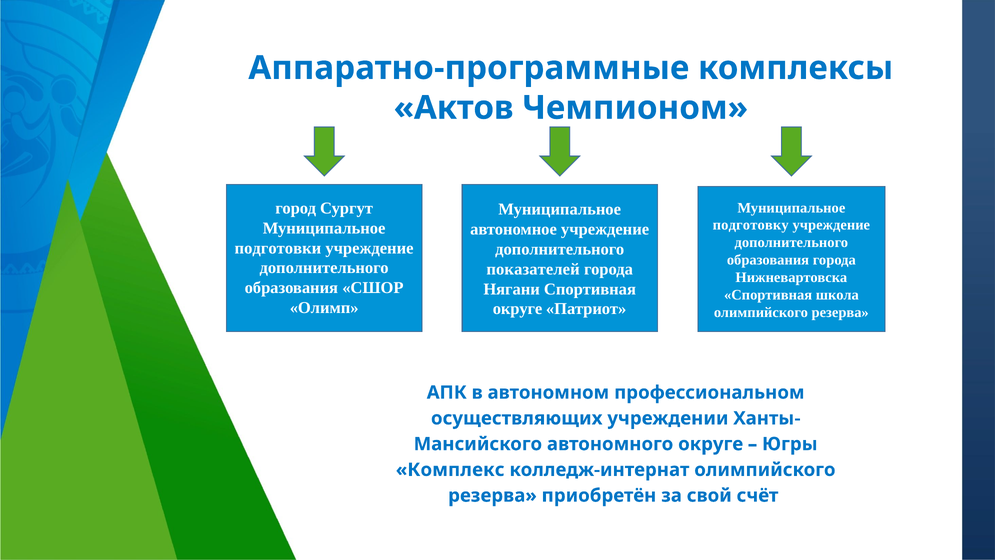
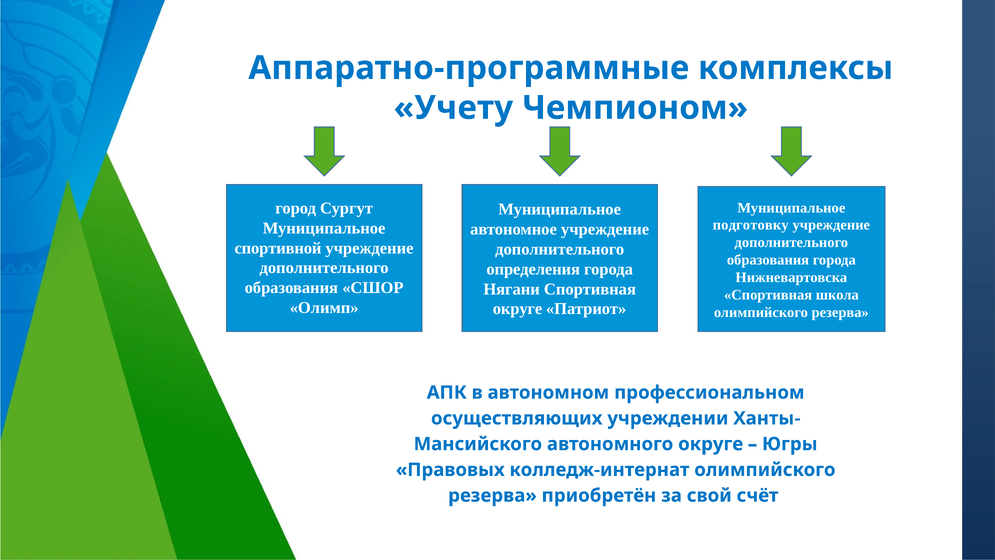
Актов: Актов -> Учету (453, 108)
подготовки: подготовки -> спортивной (278, 248)
показателей: показателей -> определения (533, 269)
Комплекс: Комплекс -> Правовых (450, 470)
